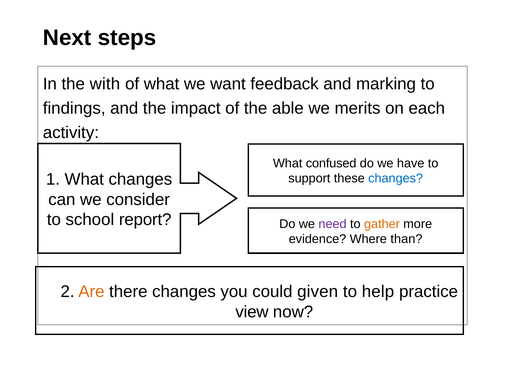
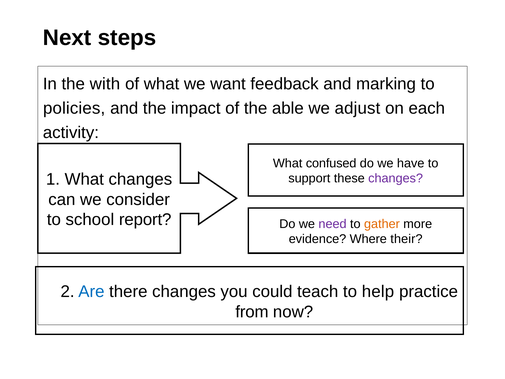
findings: findings -> policies (74, 108)
merits: merits -> adjust (357, 108)
changes colour: blue -> purple (396, 178)
than: than -> their (406, 239)
Are colour: orange -> blue (91, 291)
given: given -> teach (318, 291)
view: view -> from (252, 312)
